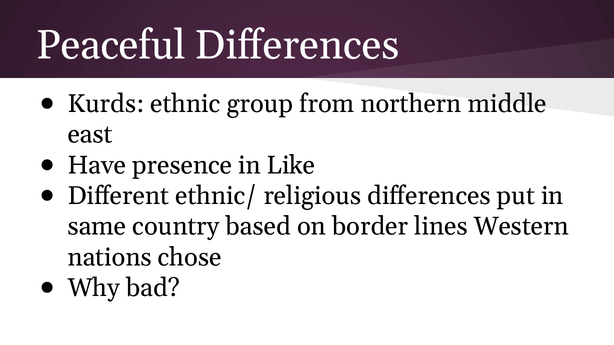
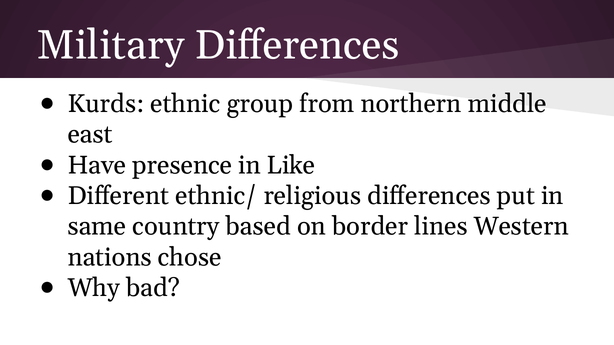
Peaceful: Peaceful -> Military (111, 45)
